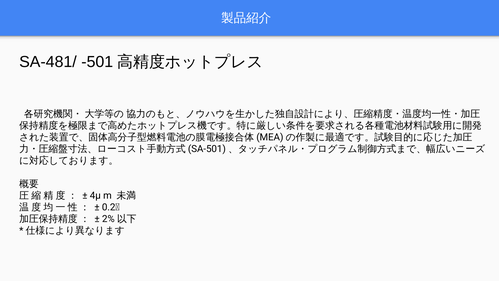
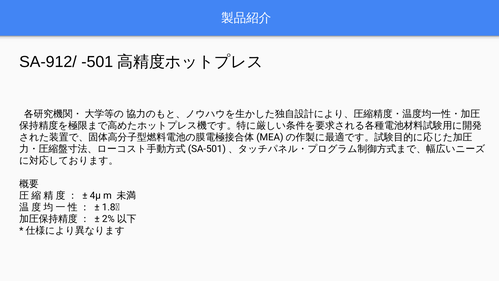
SA-481/: SA-481/ -> SA-912/ (48, 62)
0.2℃: 0.2℃ -> 1.8℃ (111, 207)
